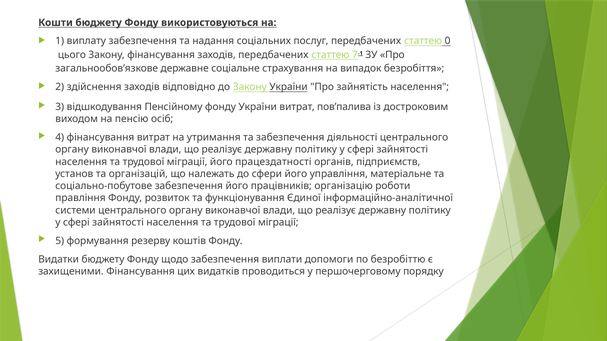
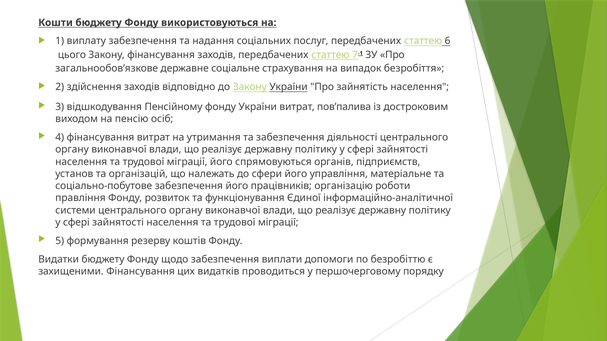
0: 0 -> 6 (448, 41)
працездатності: працездатності -> спрямовуються (273, 162)
